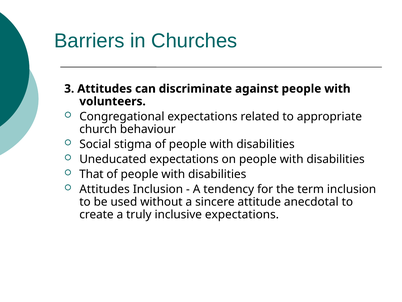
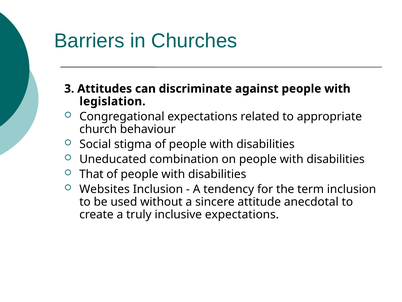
volunteers: volunteers -> legislation (112, 101)
Uneducated expectations: expectations -> combination (184, 159)
Attitudes: Attitudes -> Websites (105, 189)
